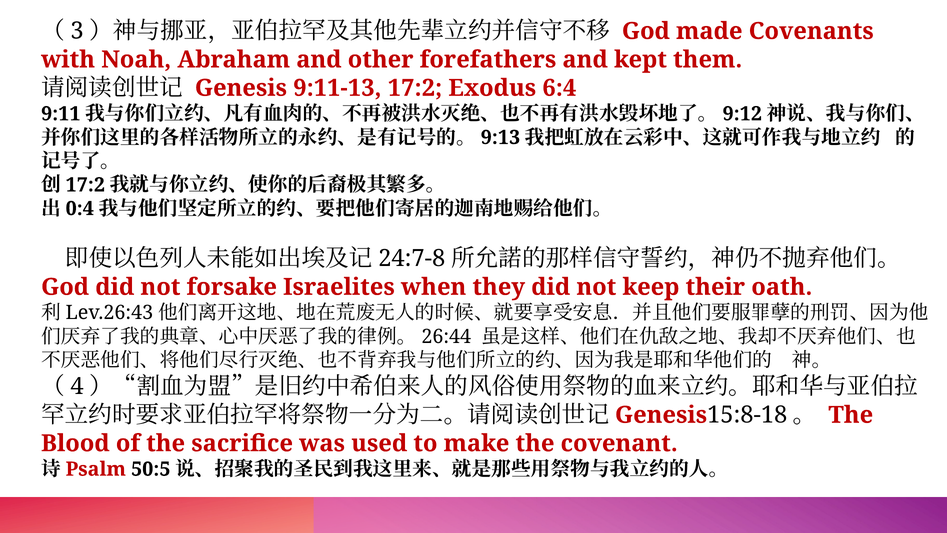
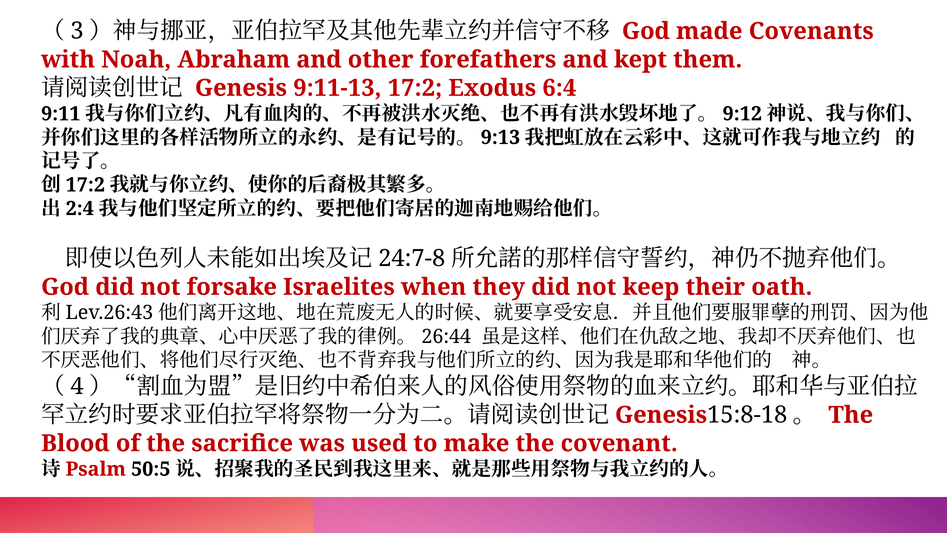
0:4: 0:4 -> 2:4 (80, 208)
